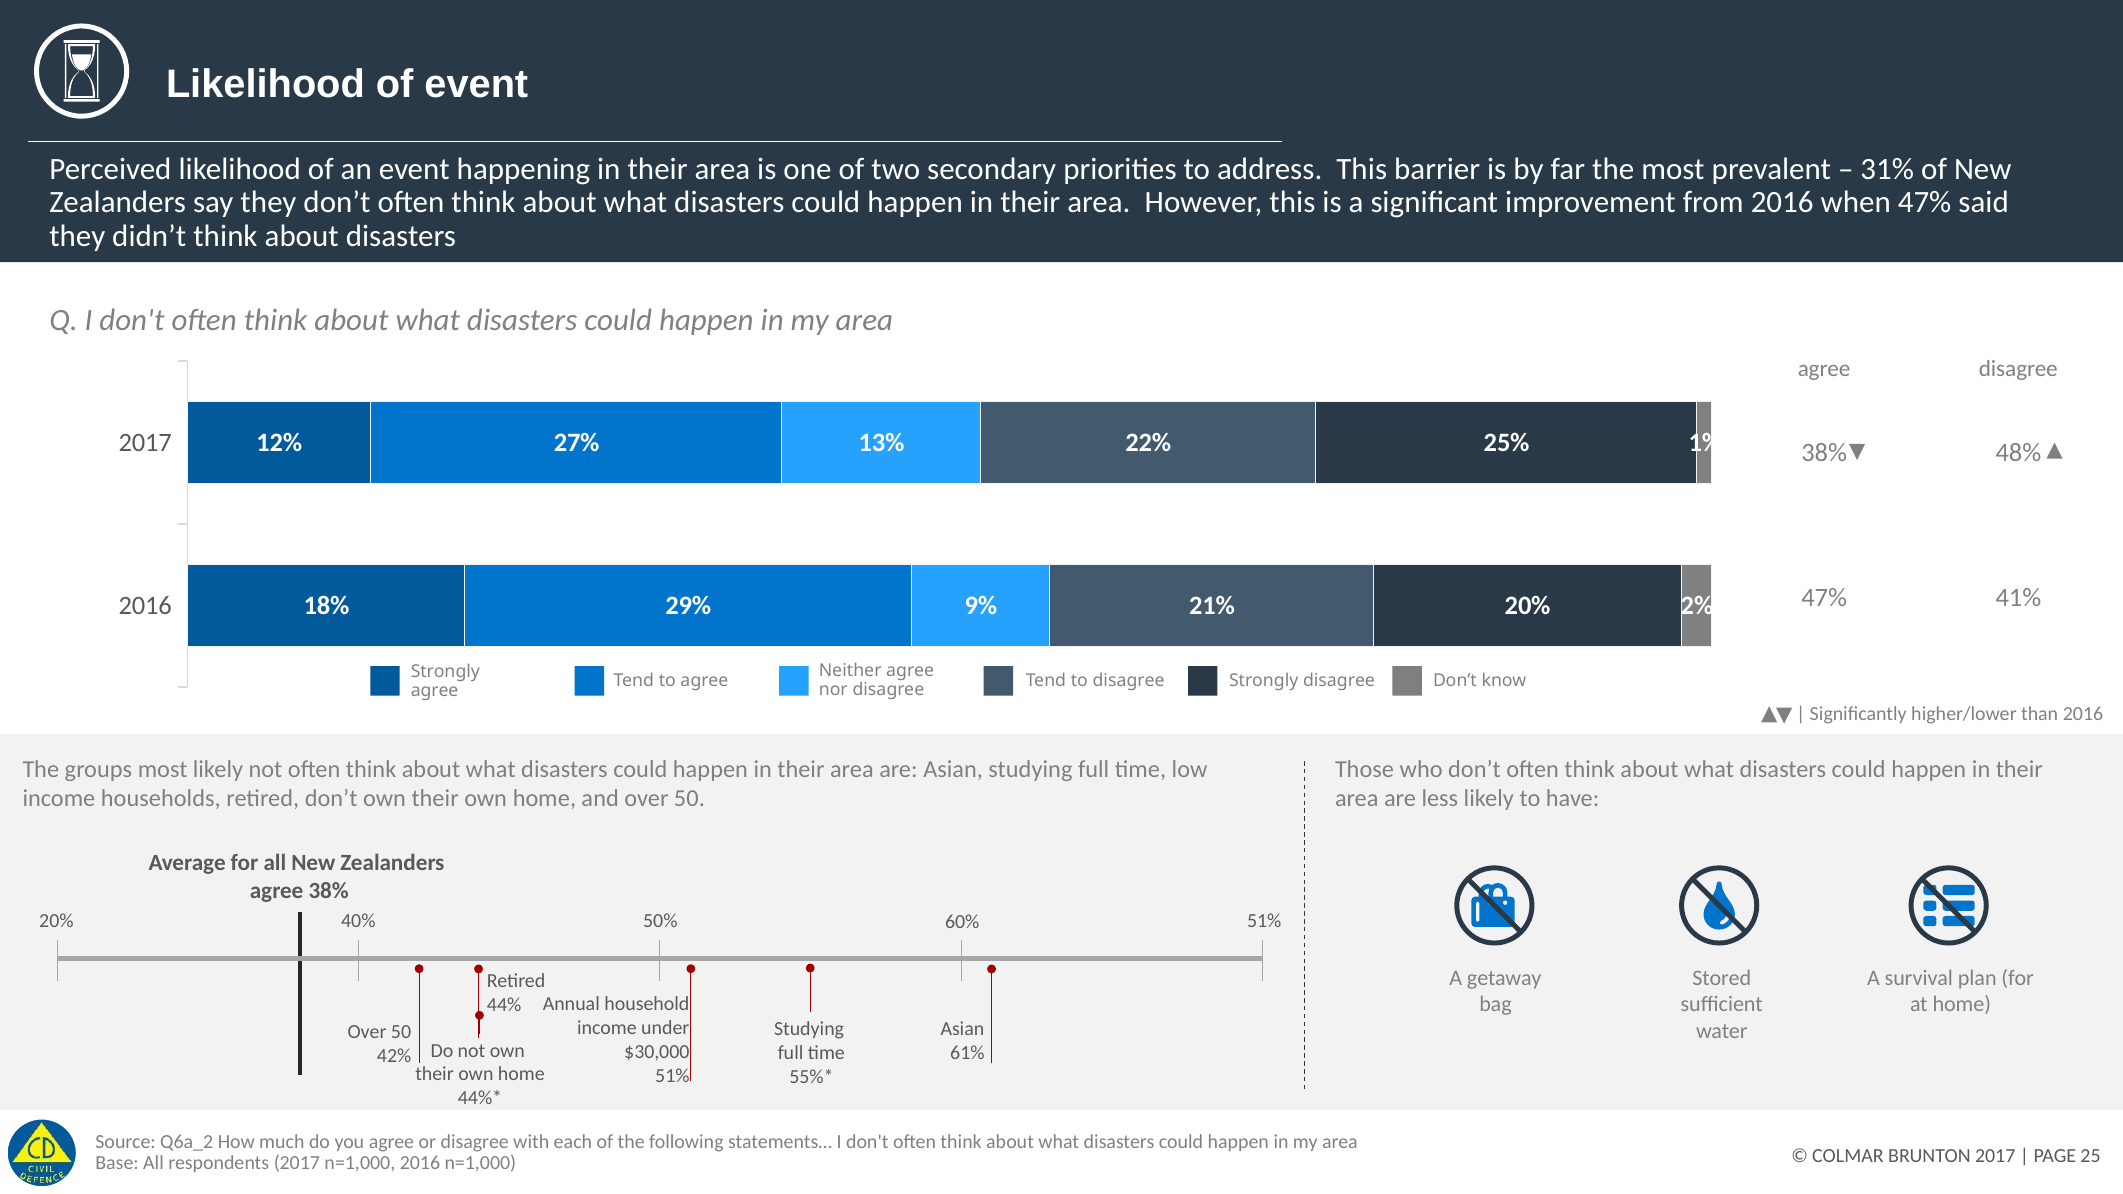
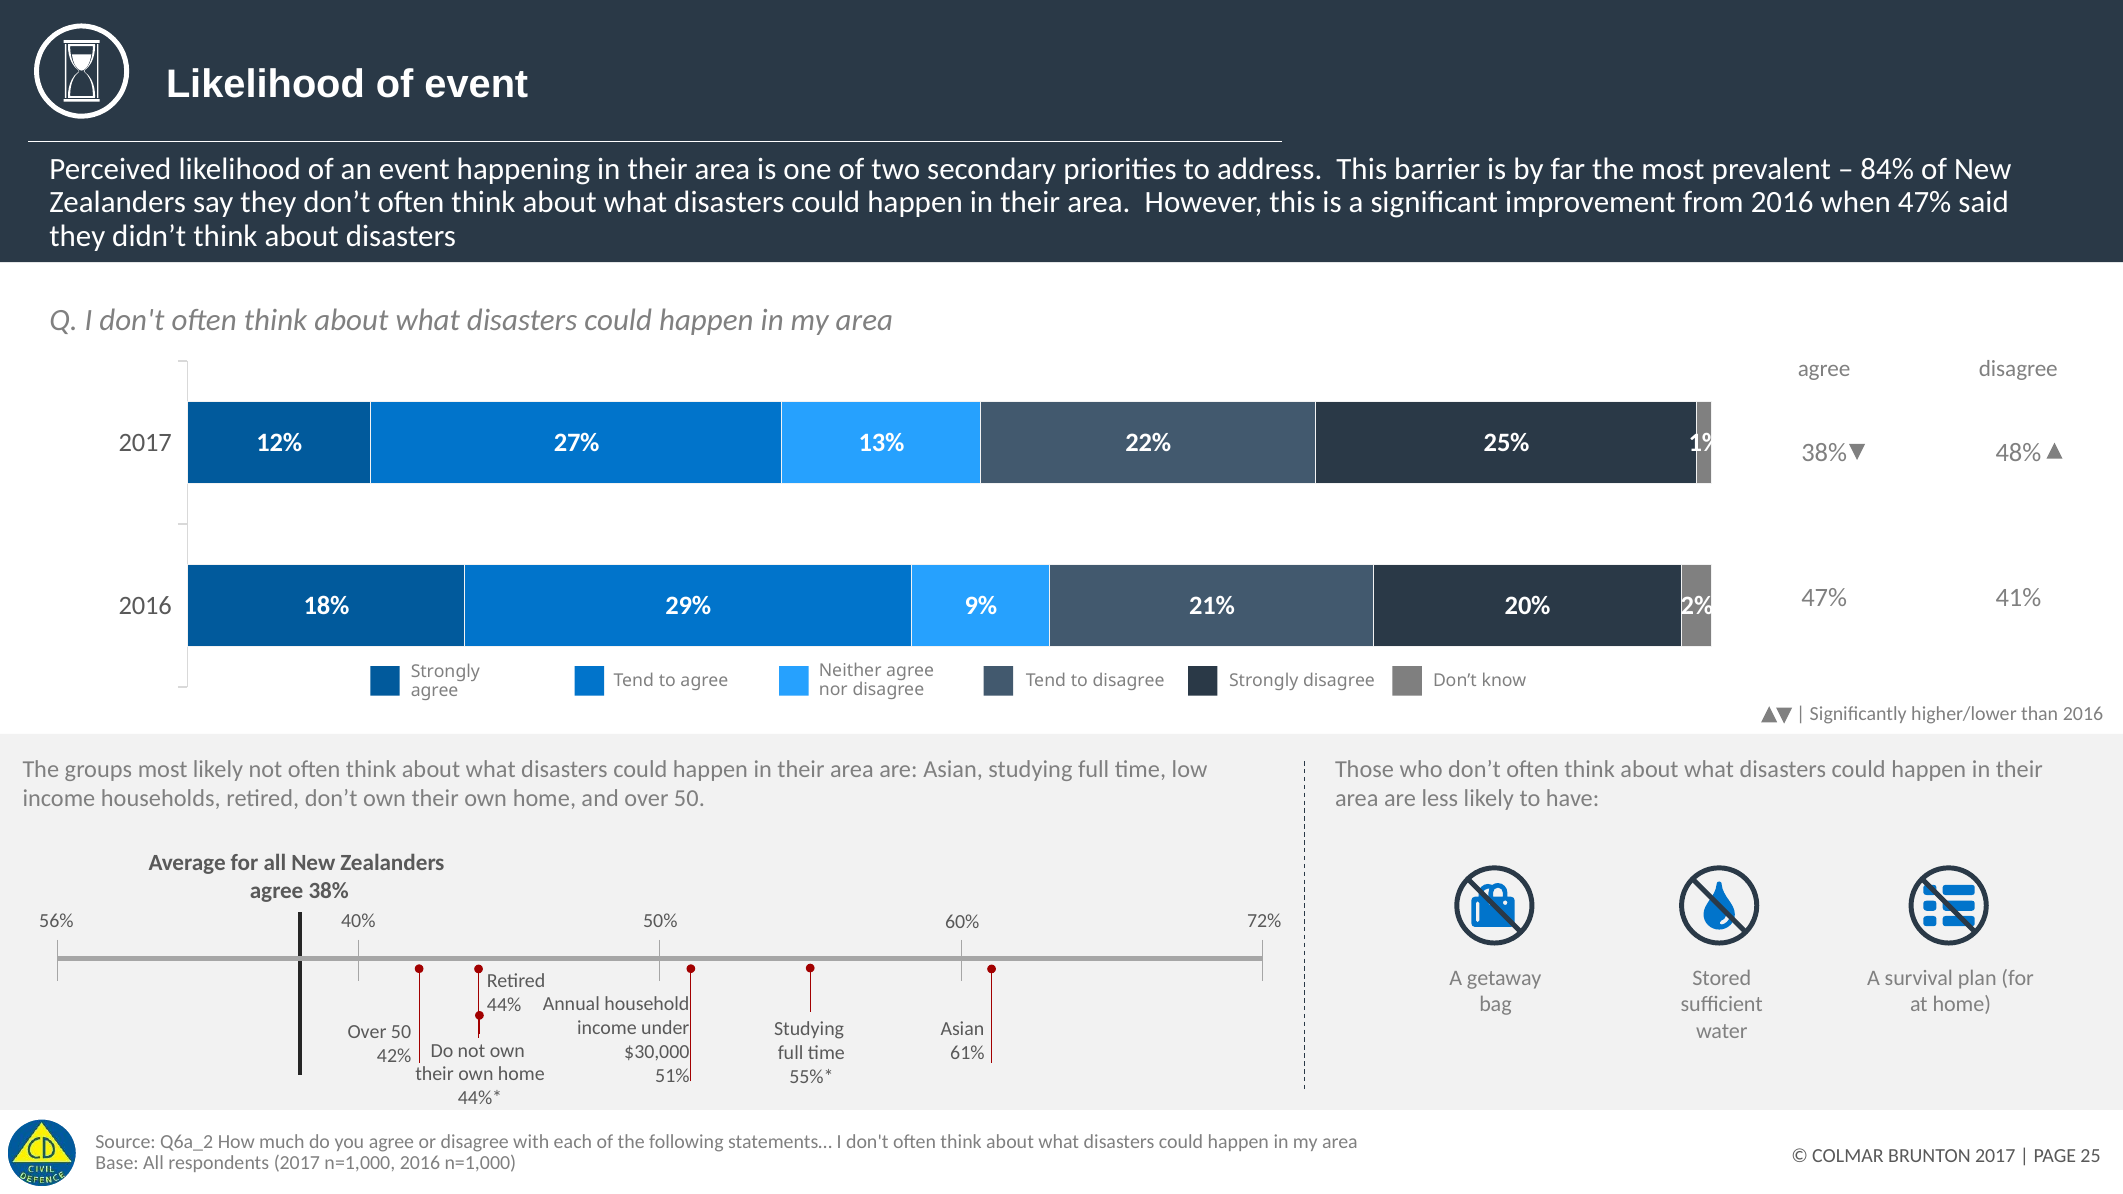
31%: 31% -> 84% (1887, 169)
20%: 20% -> 56% (56, 921)
50% 51%: 51% -> 72% (1264, 921)
